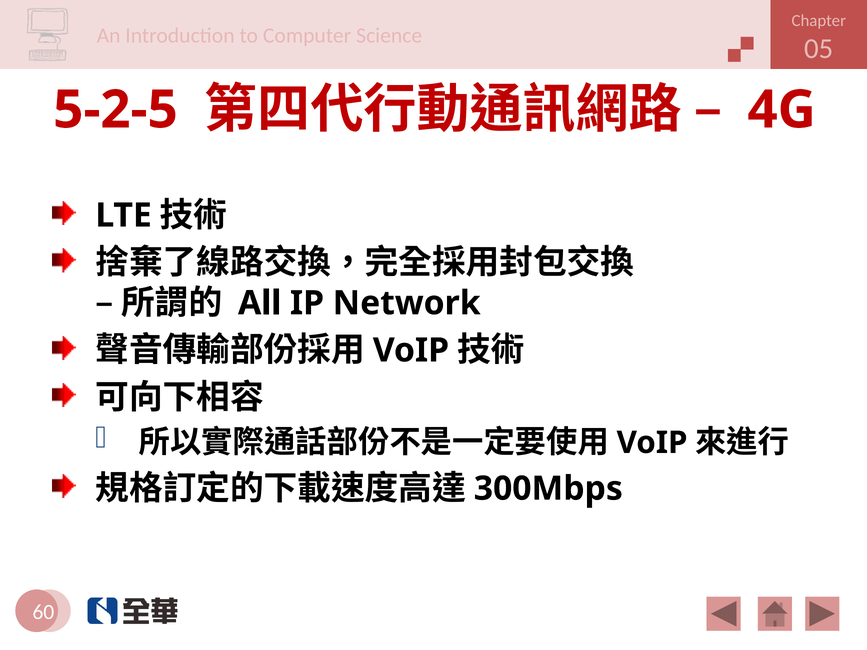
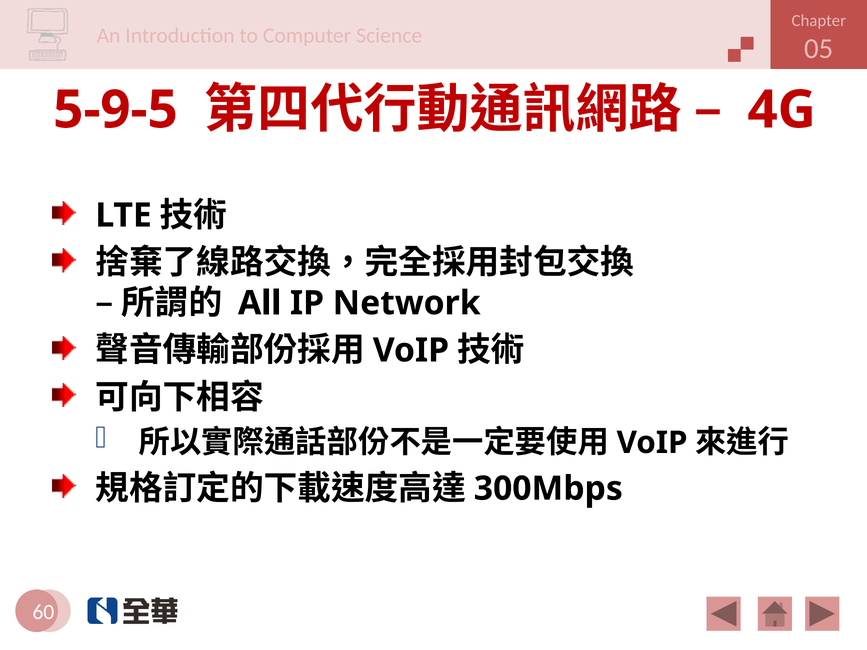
5-2-5: 5-2-5 -> 5-9-5 (115, 110)
